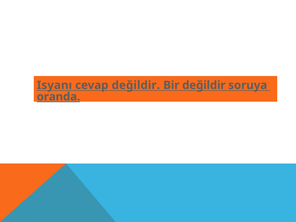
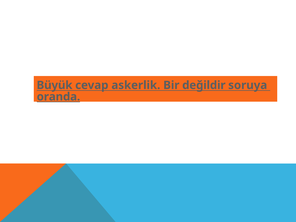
Isyanı: Isyanı -> Büyük (55, 85)
cevap değildir: değildir -> askerlik (136, 85)
